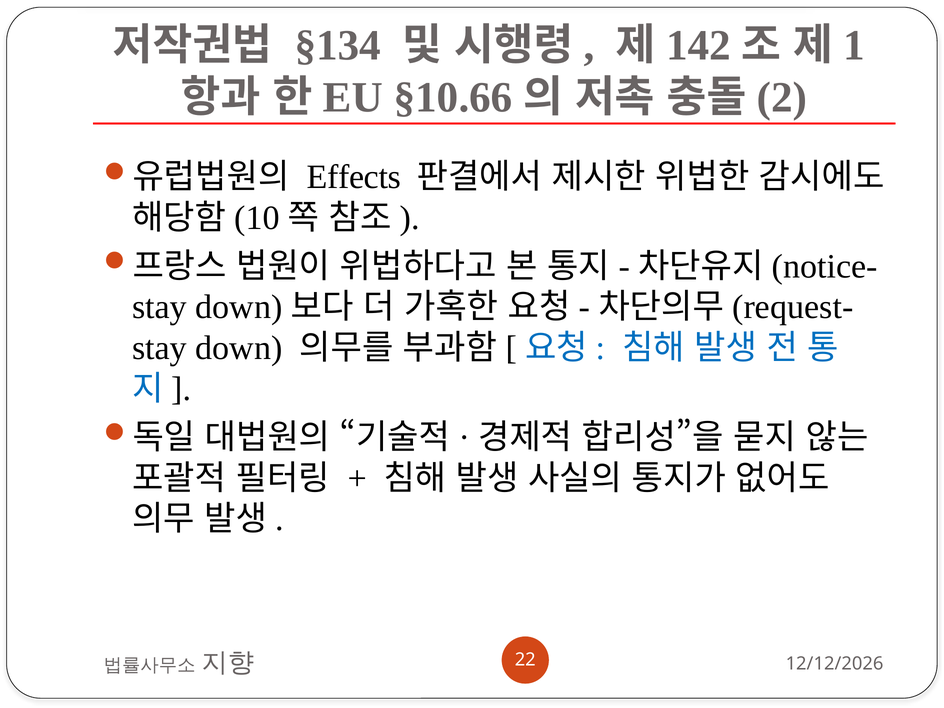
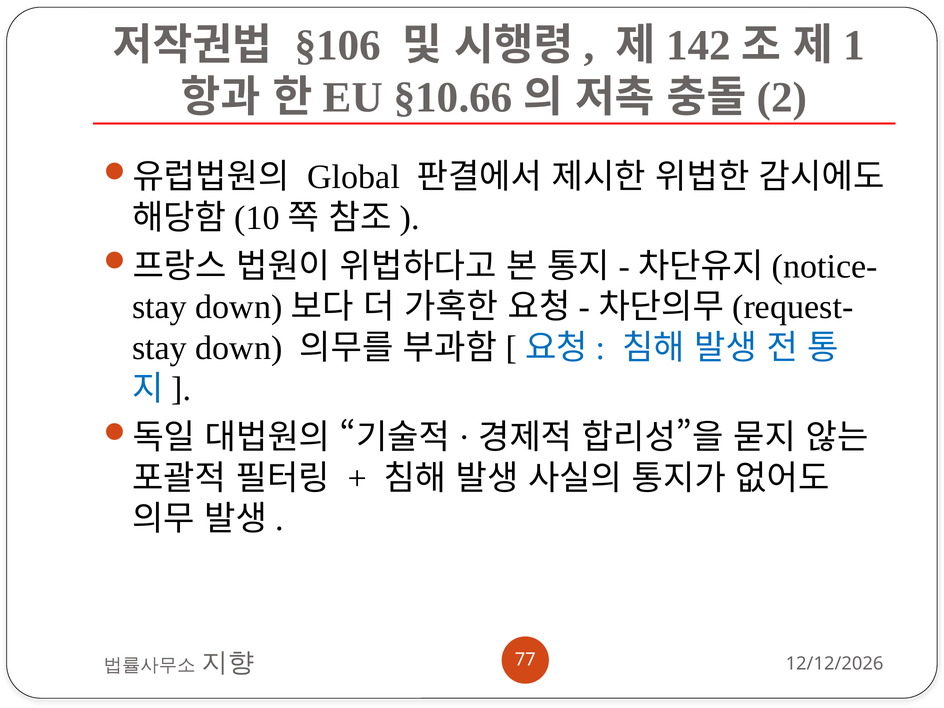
§134: §134 -> §106 (338, 46)
Effects: Effects -> Global (354, 177)
22: 22 -> 77 (525, 660)
